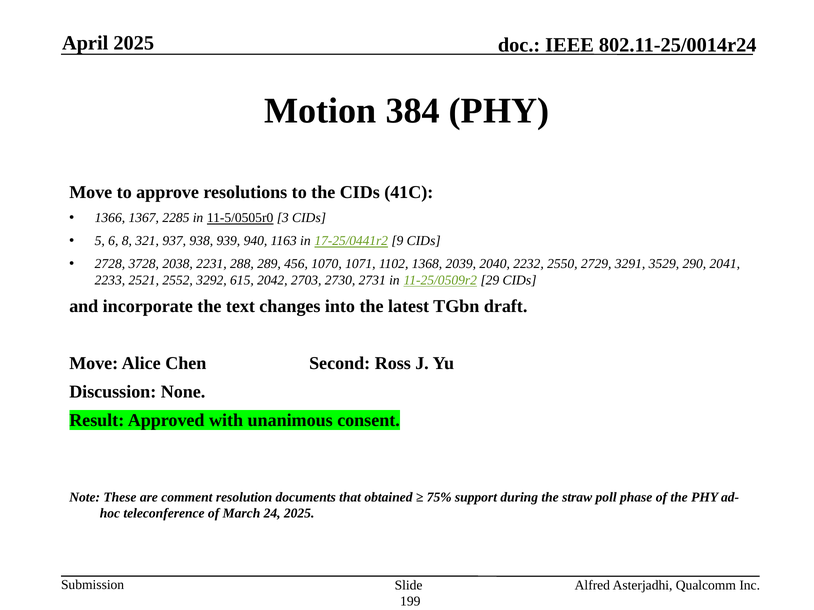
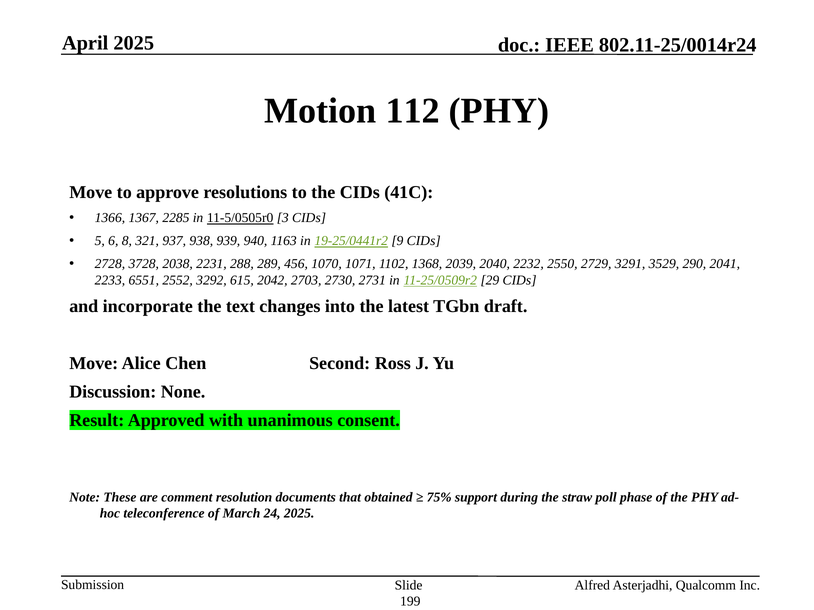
384: 384 -> 112 (413, 111)
17-25/0441r2: 17-25/0441r2 -> 19-25/0441r2 (351, 241)
2521: 2521 -> 6551 (144, 280)
